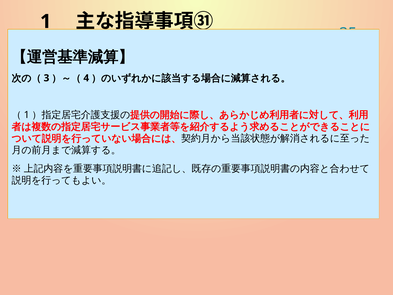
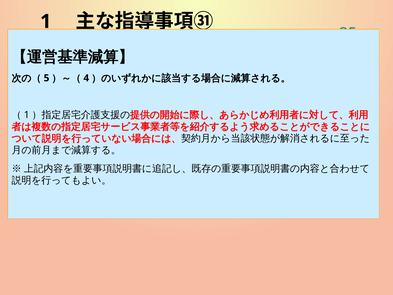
3: 3 -> 5 (46, 78)
